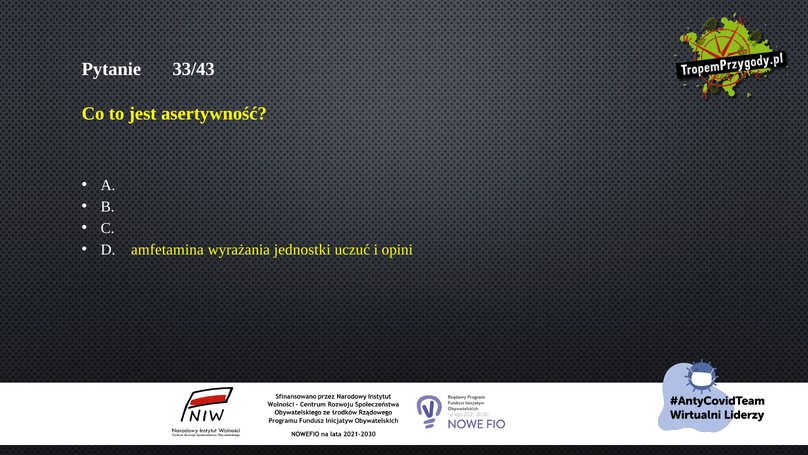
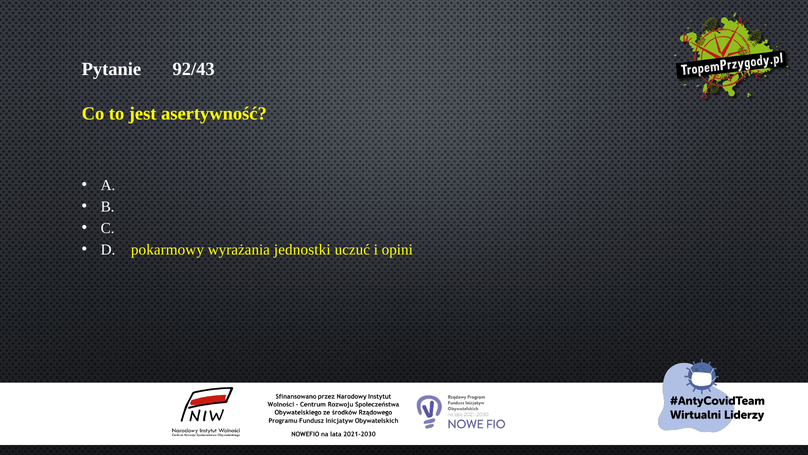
33/43: 33/43 -> 92/43 (194, 69)
amfetamina: amfetamina -> pokarmowy (167, 250)
